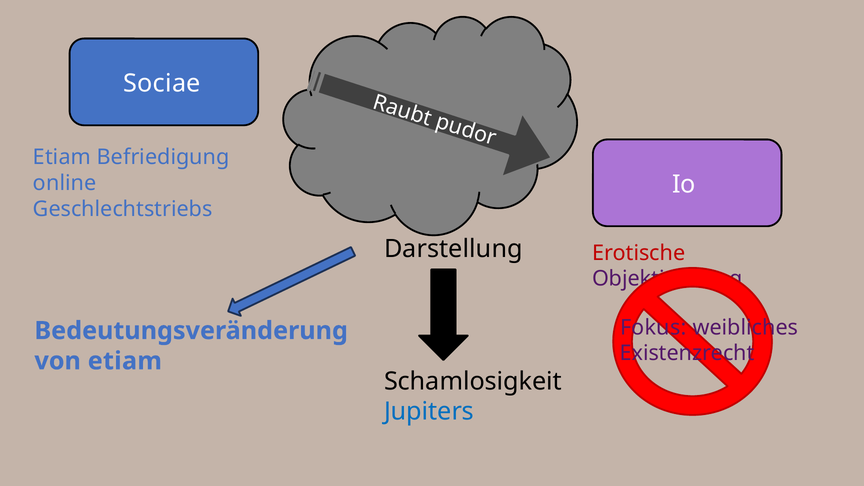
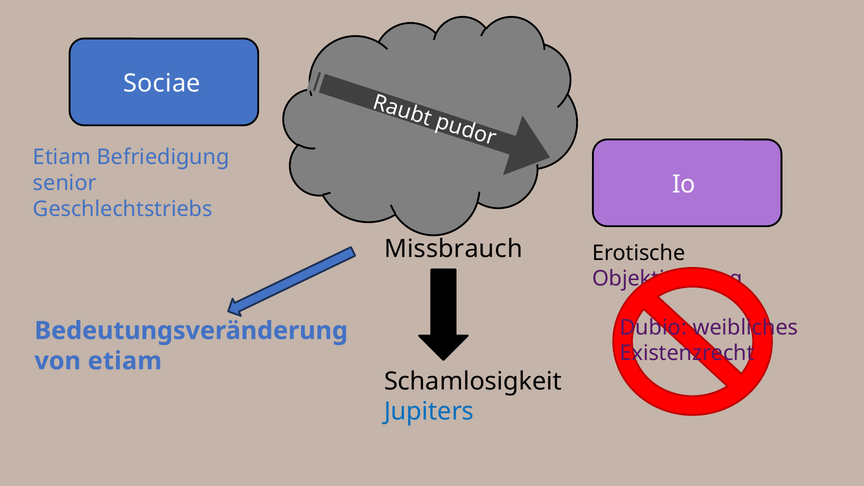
online: online -> senior (65, 183)
Darstellung: Darstellung -> Missbrauch (453, 249)
Erotische colour: red -> black (639, 253)
Fokus: Fokus -> Dubio (653, 327)
